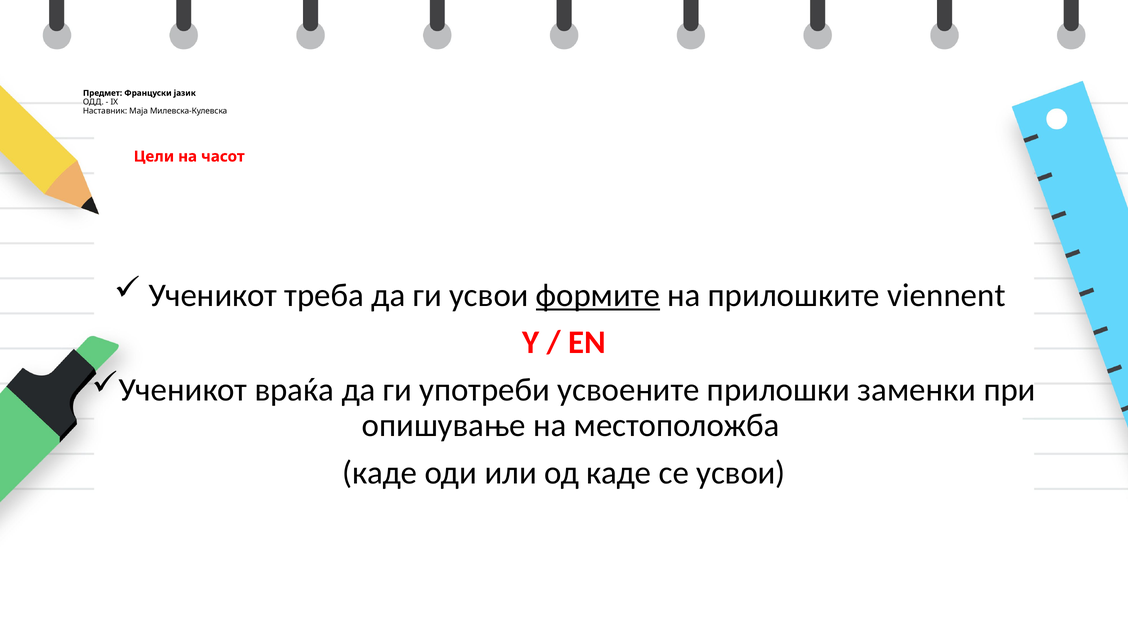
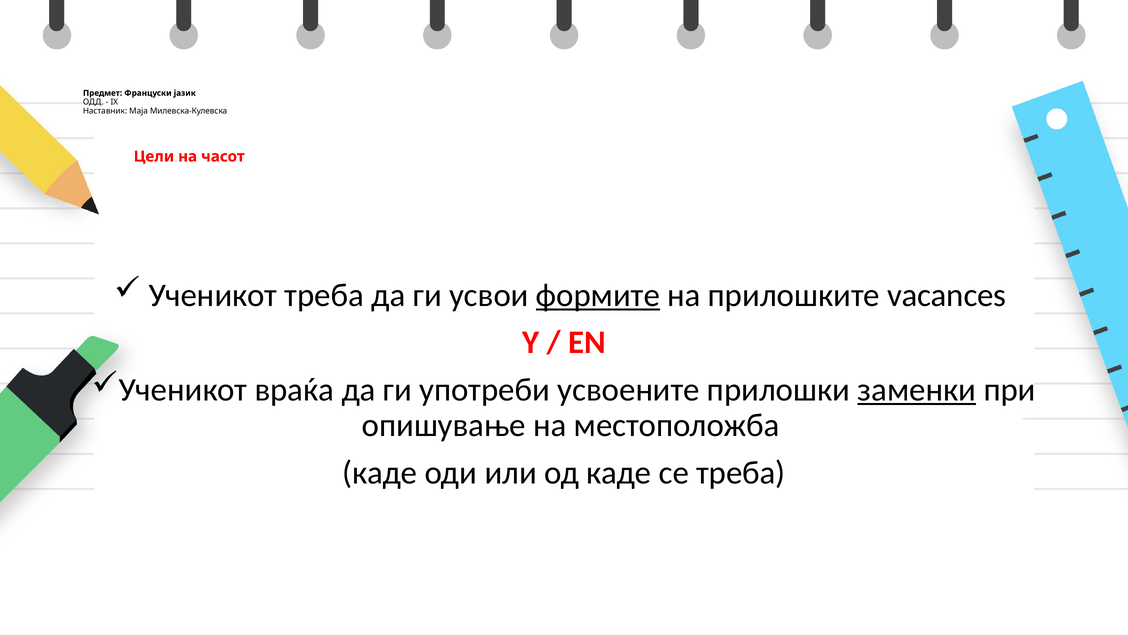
viennent: viennent -> vacances (947, 295)
заменки underline: none -> present (917, 390)
се усвои: усвои -> треба (741, 472)
